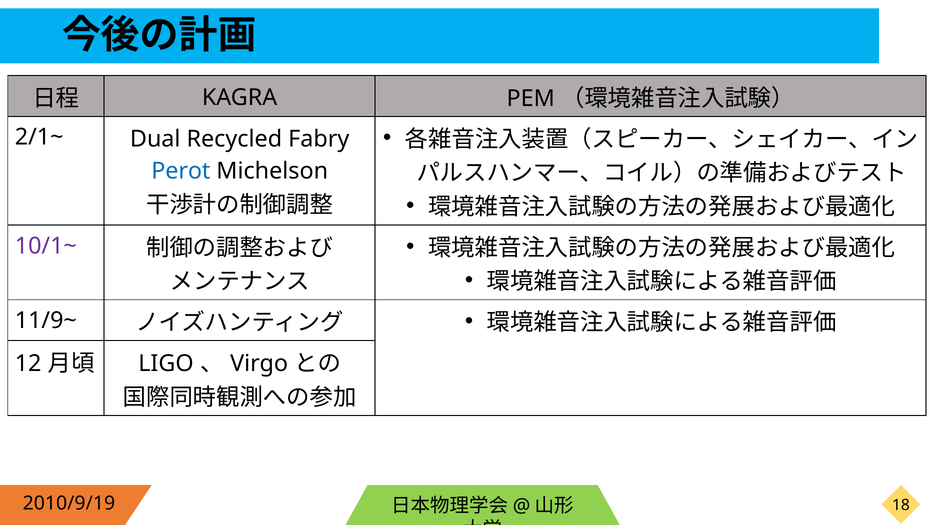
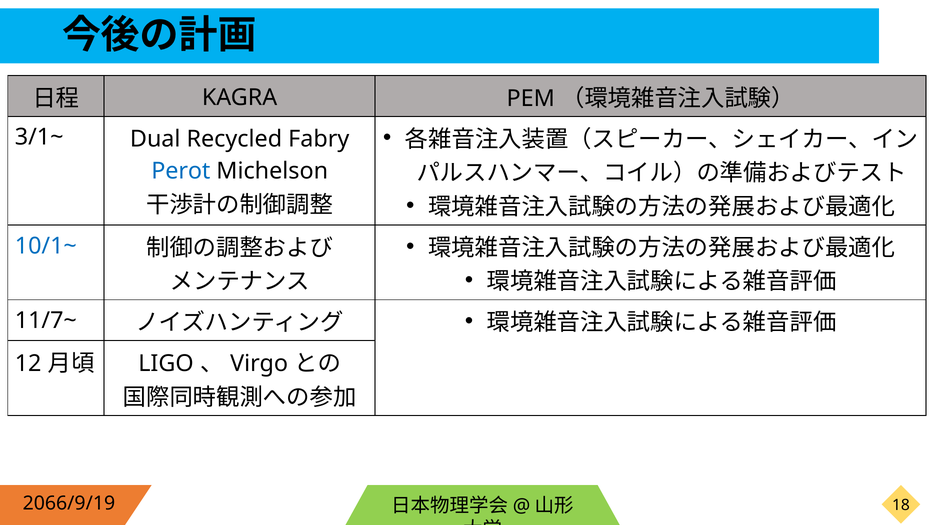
2/1~: 2/1~ -> 3/1~ (39, 137)
10/1~ colour: purple -> blue (46, 246)
11/9~: 11/9~ -> 11/7~ (46, 321)
2010/9/19: 2010/9/19 -> 2066/9/19 (69, 504)
